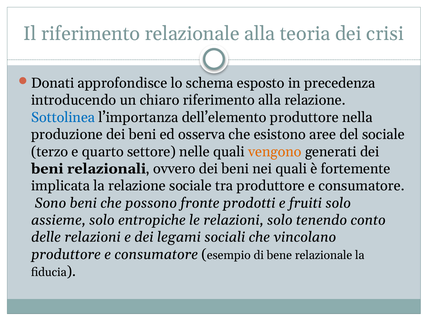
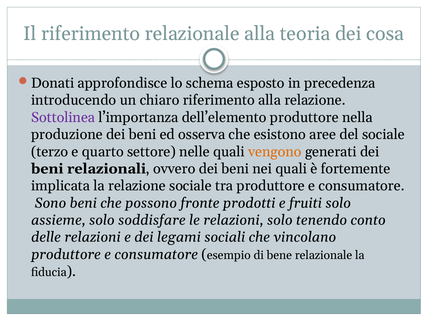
crisi: crisi -> cosa (385, 34)
Sottolinea colour: blue -> purple (63, 117)
entropiche: entropiche -> soddisfare (152, 220)
